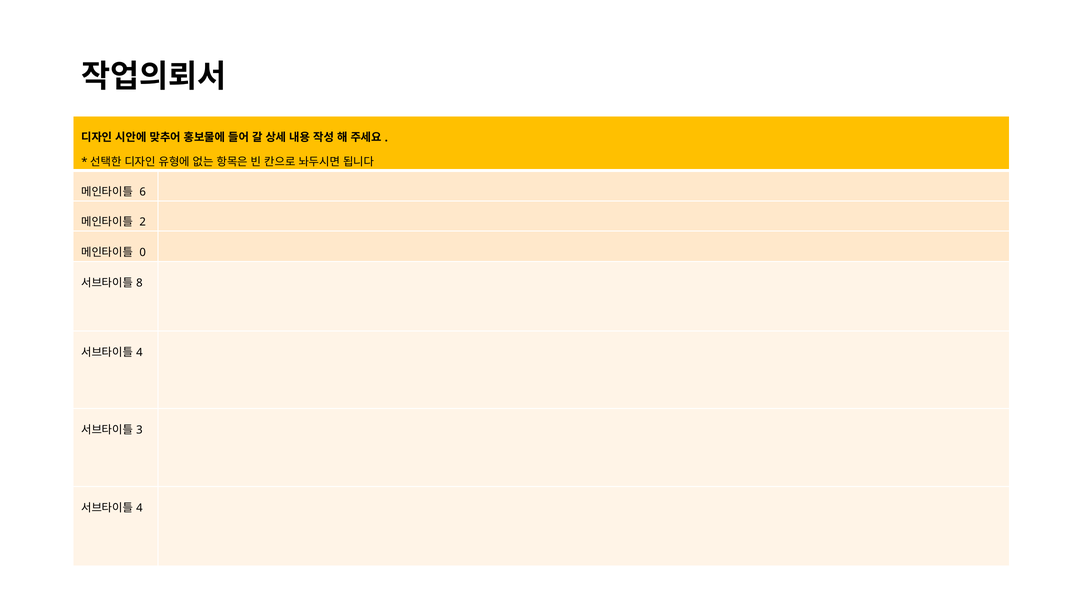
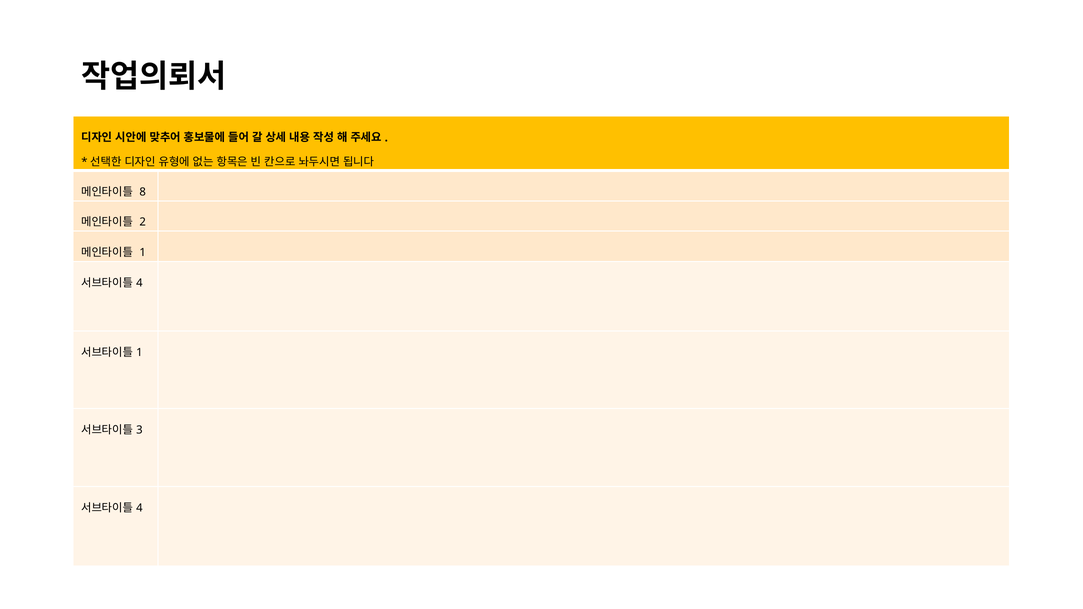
6: 6 -> 8 (143, 192)
0: 0 -> 1 (143, 253)
8: 8 -> 4 (139, 283)
4: 4 -> 1 (139, 353)
